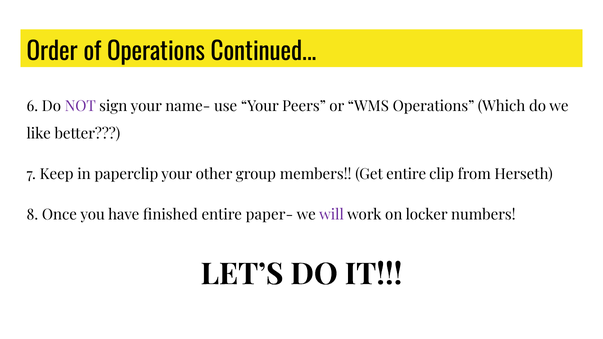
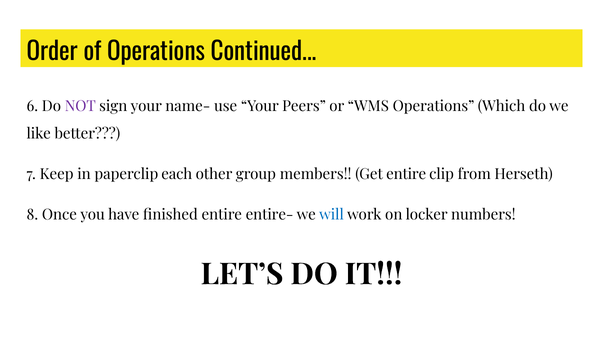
paperclip your: your -> each (177, 174)
paper-: paper- -> entire- (270, 215)
will colour: purple -> blue (332, 215)
